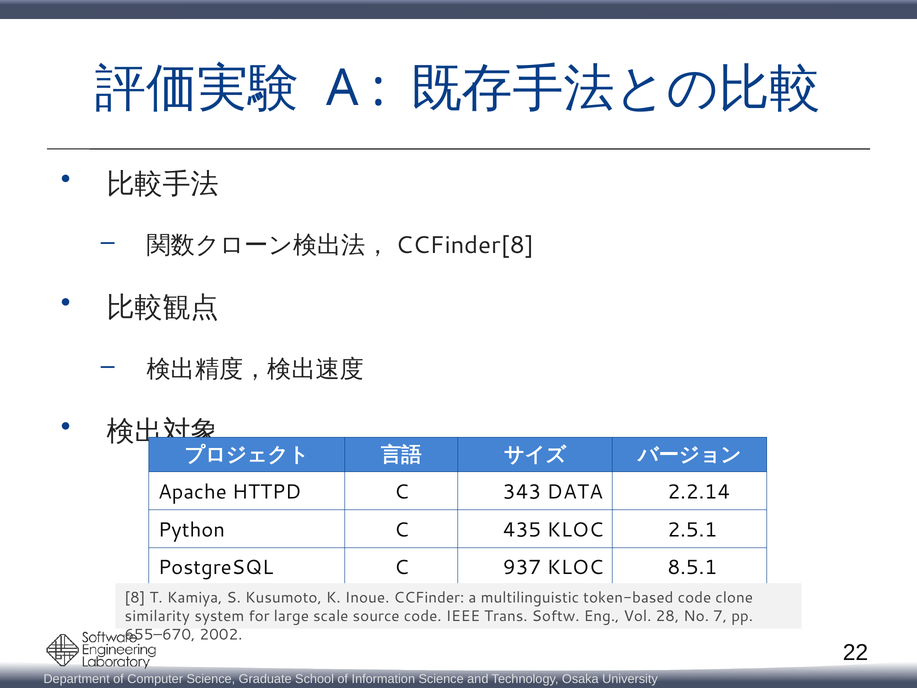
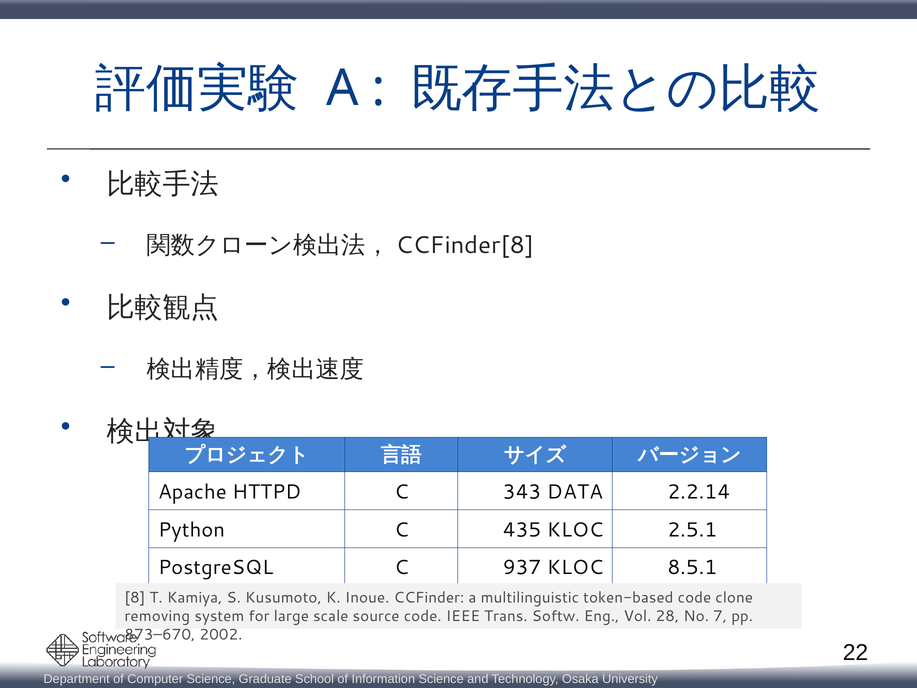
similarity: similarity -> removing (157, 616)
655–670: 655–670 -> 873–670 (160, 634)
